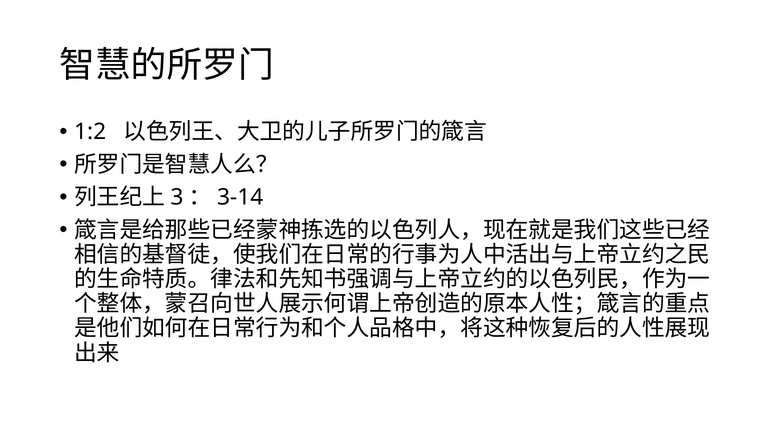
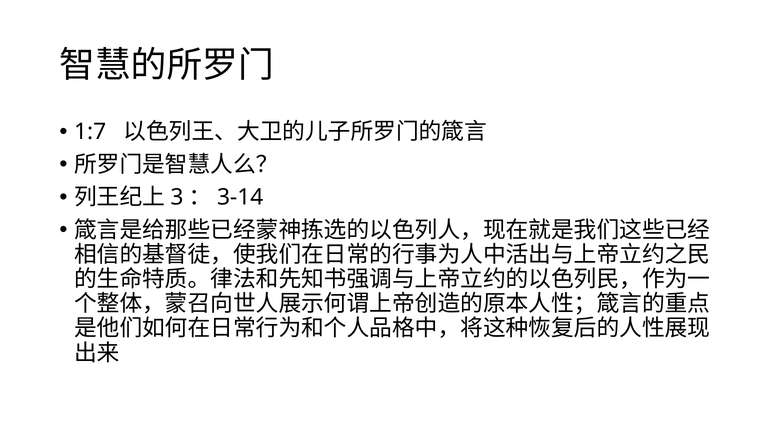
1:2: 1:2 -> 1:7 (90, 132)
